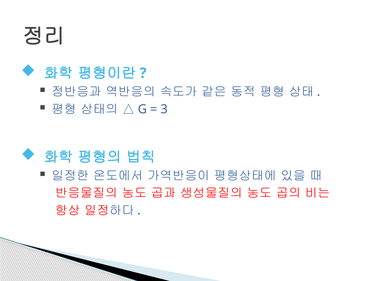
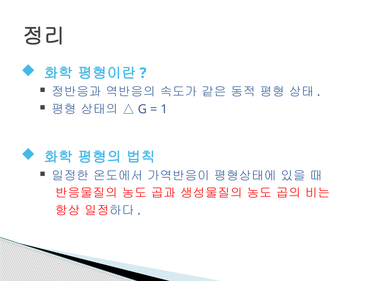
3: 3 -> 1 (164, 109)
